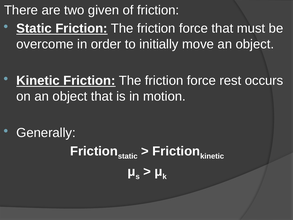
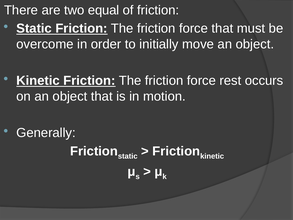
given: given -> equal (104, 10)
